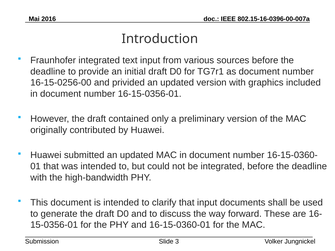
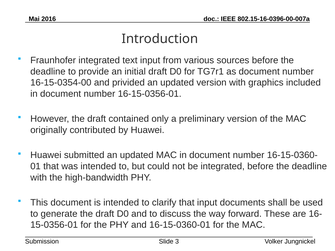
16-15-0256-00: 16-15-0256-00 -> 16-15-0354-00 (61, 83)
